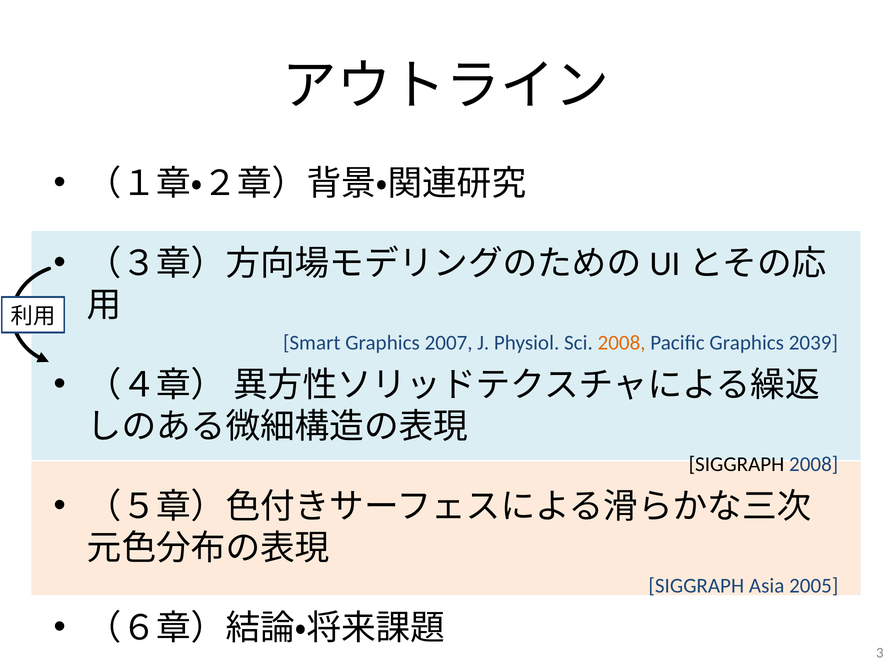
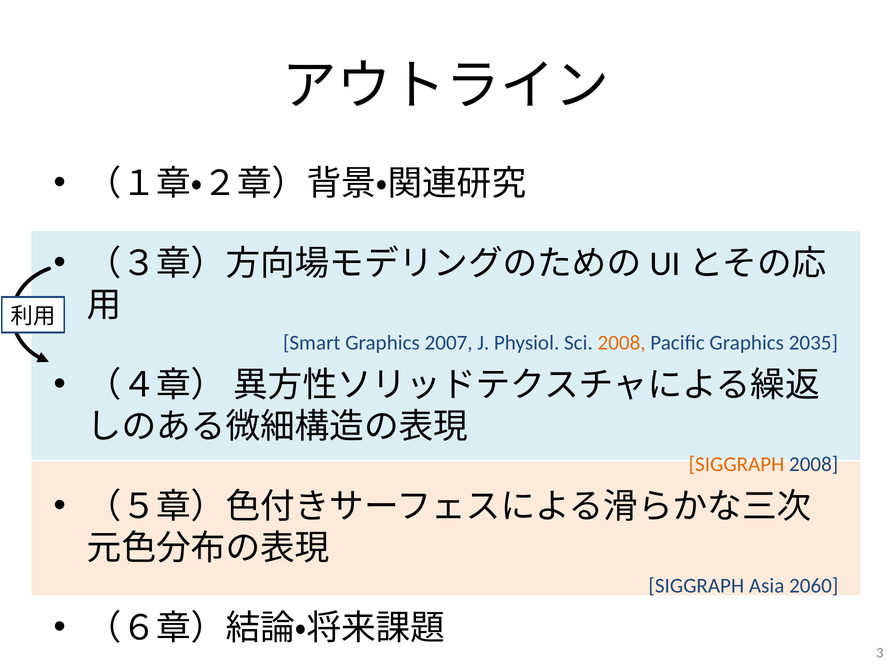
2039: 2039 -> 2035 (813, 343)
SIGGRAPH colour: black -> orange (736, 464)
2005: 2005 -> 2060 (814, 586)
